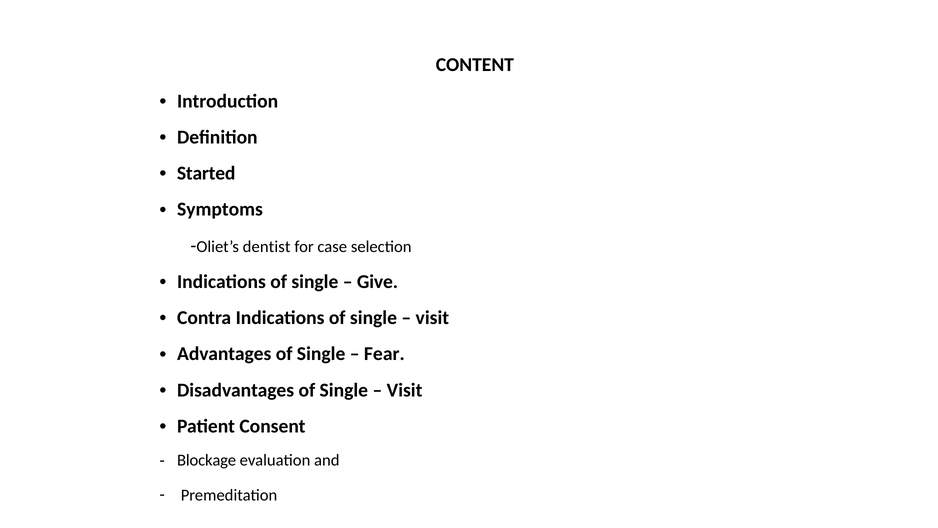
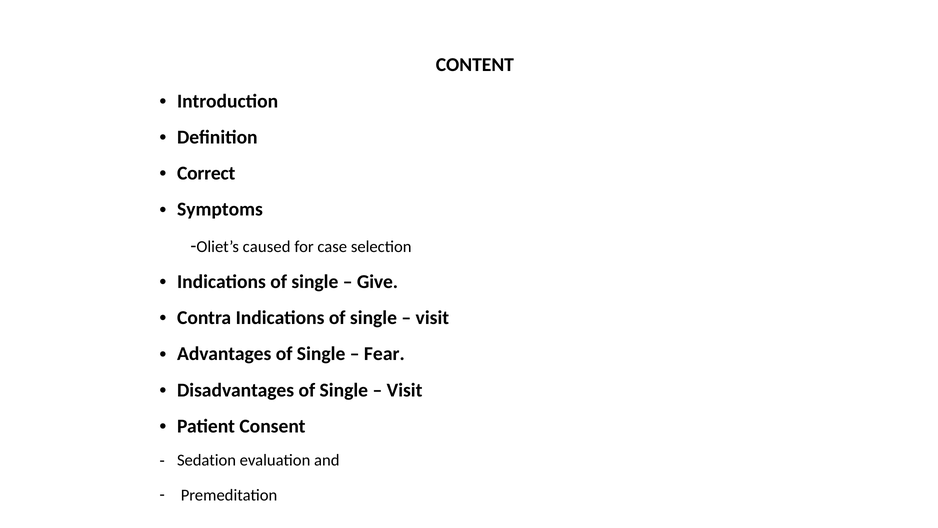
Started: Started -> Correct (206, 173)
dentist: dentist -> caused (267, 246)
Blockage: Blockage -> Sedation (207, 460)
